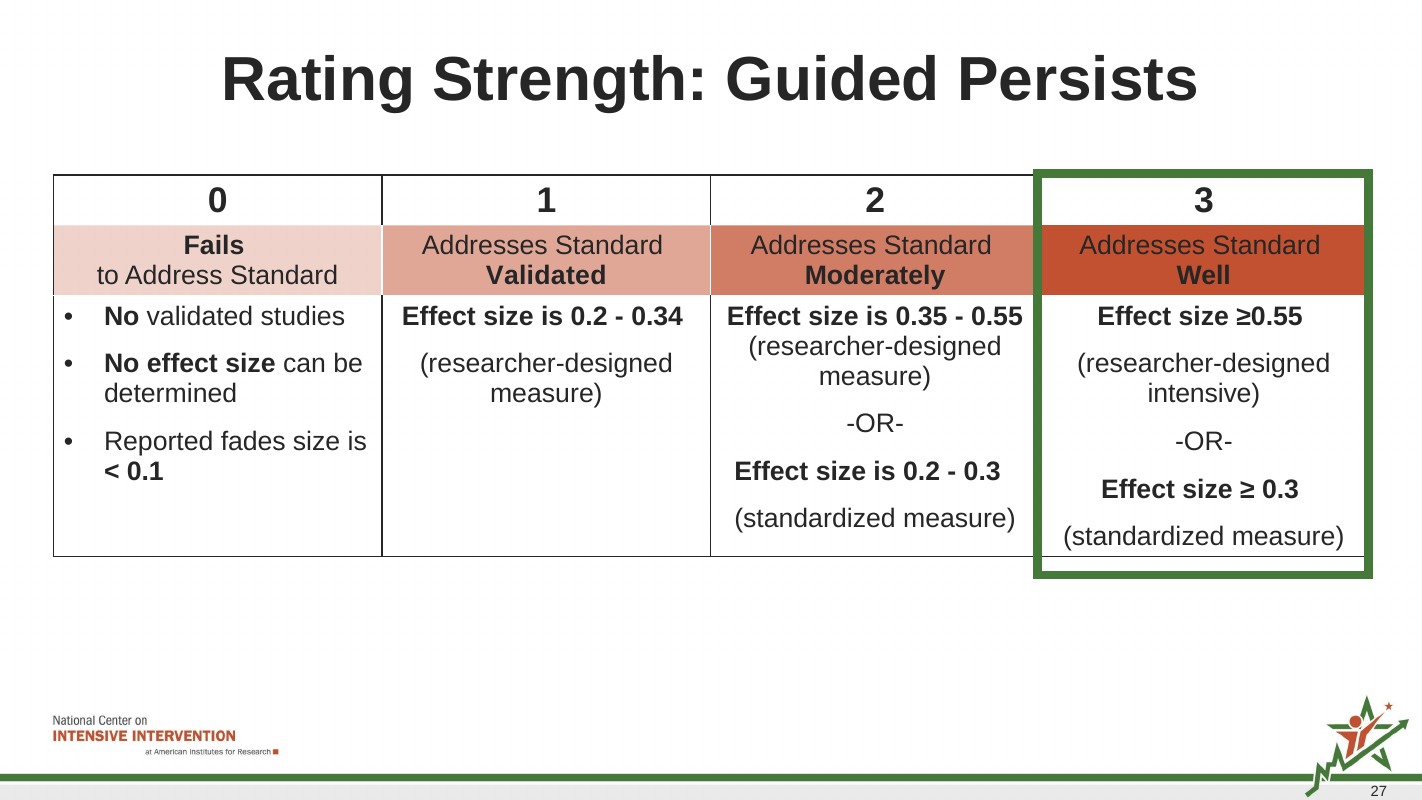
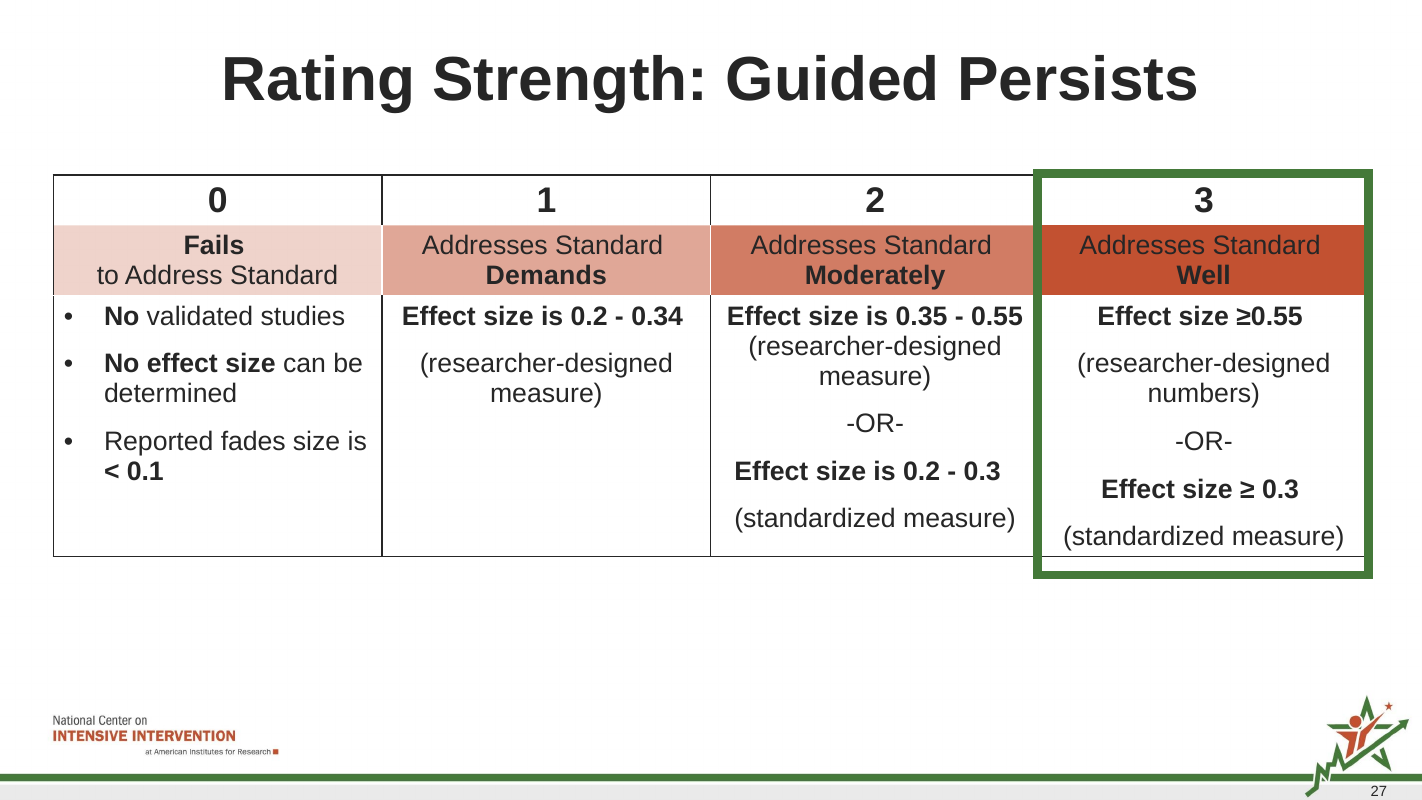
Validated: Validated -> Demands (546, 276)
intensive: intensive -> numbers (1204, 394)
